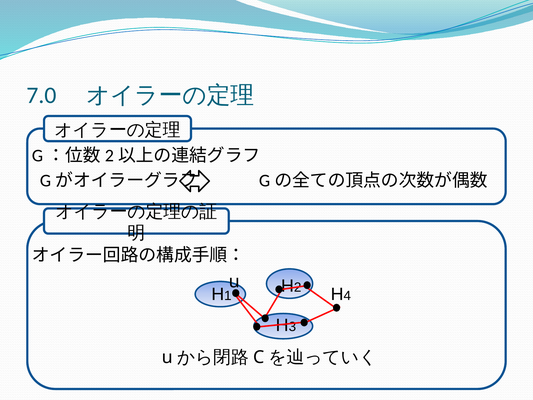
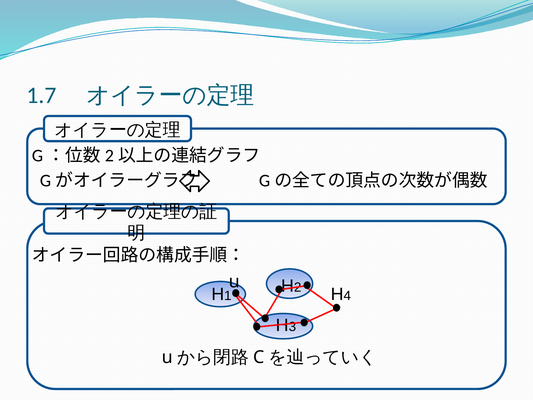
7.0: 7.0 -> 1.7 (42, 95)
